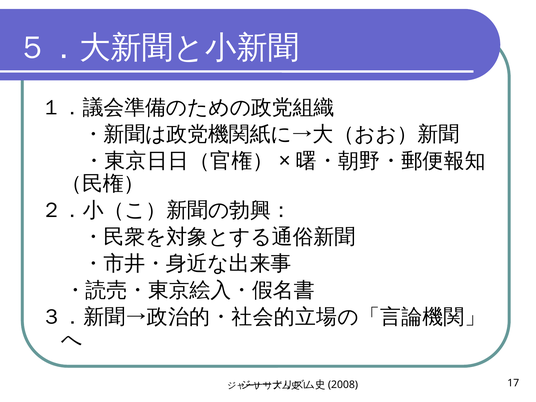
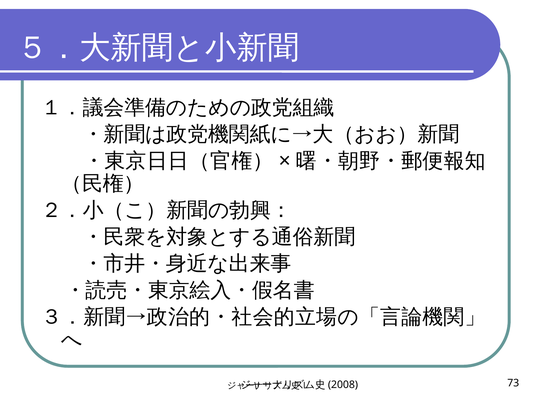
17: 17 -> 73 (513, 383)
